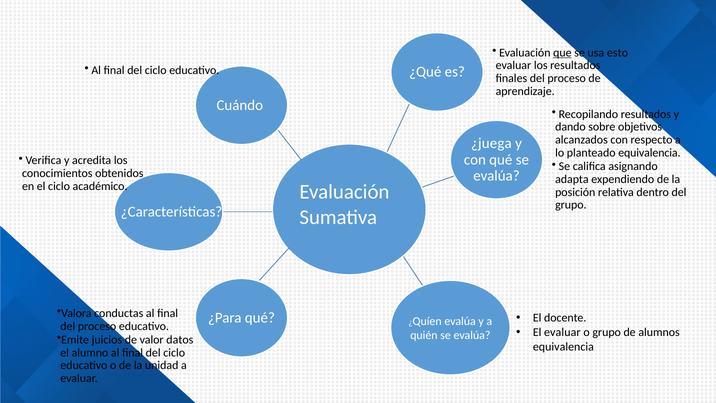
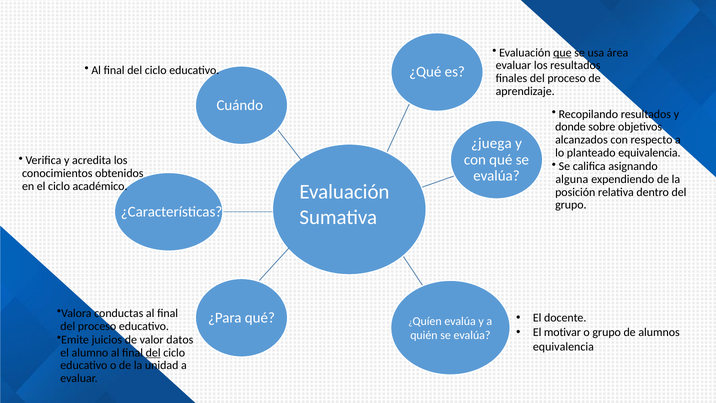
esto: esto -> área (618, 53)
dando: dando -> donde (570, 127)
adapta: adapta -> alguna (572, 179)
El evaluar: evaluar -> motivar (562, 332)
del underline: none -> present (153, 352)
